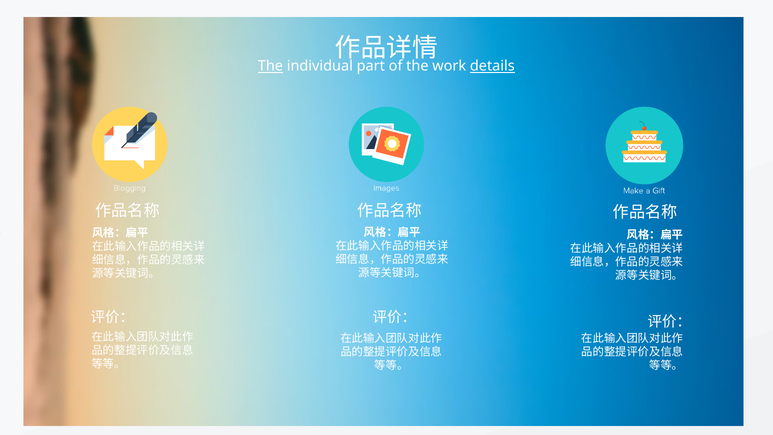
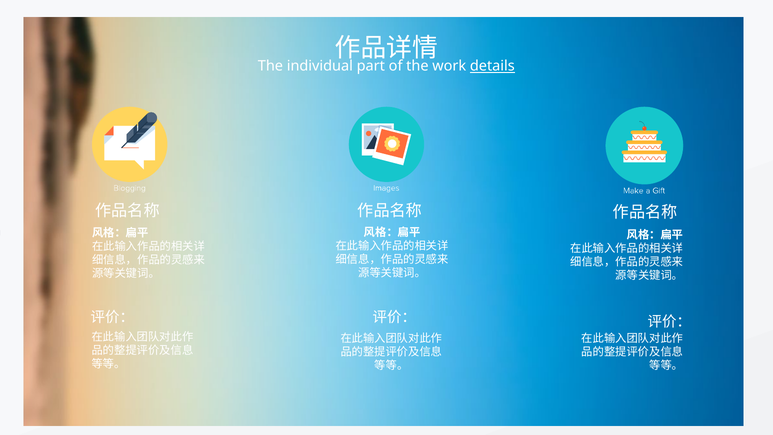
The underline: present -> none (270, 66)
